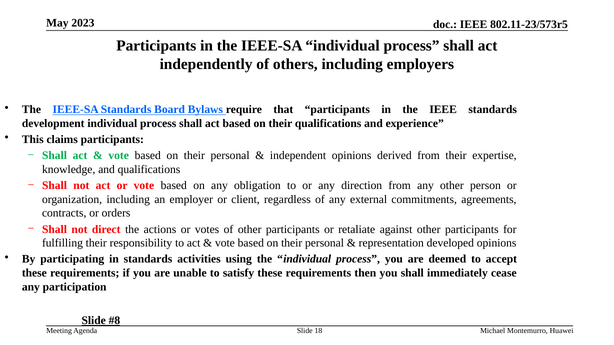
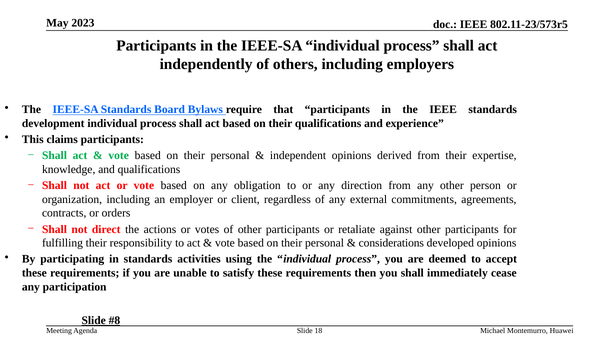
representation: representation -> considerations (391, 243)
